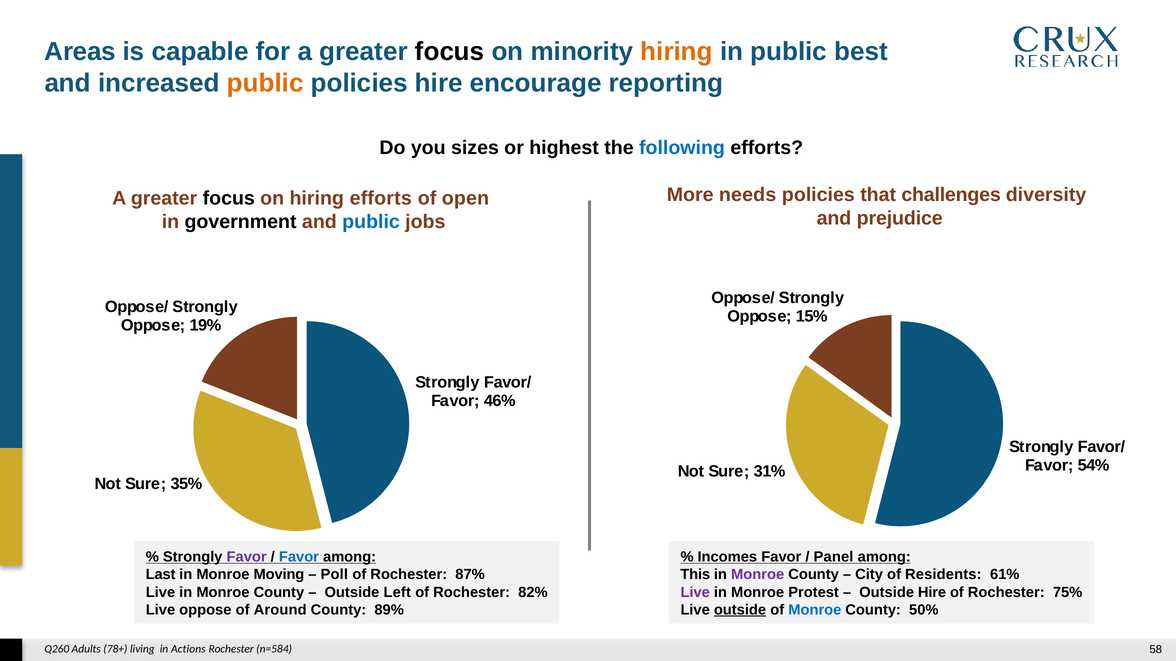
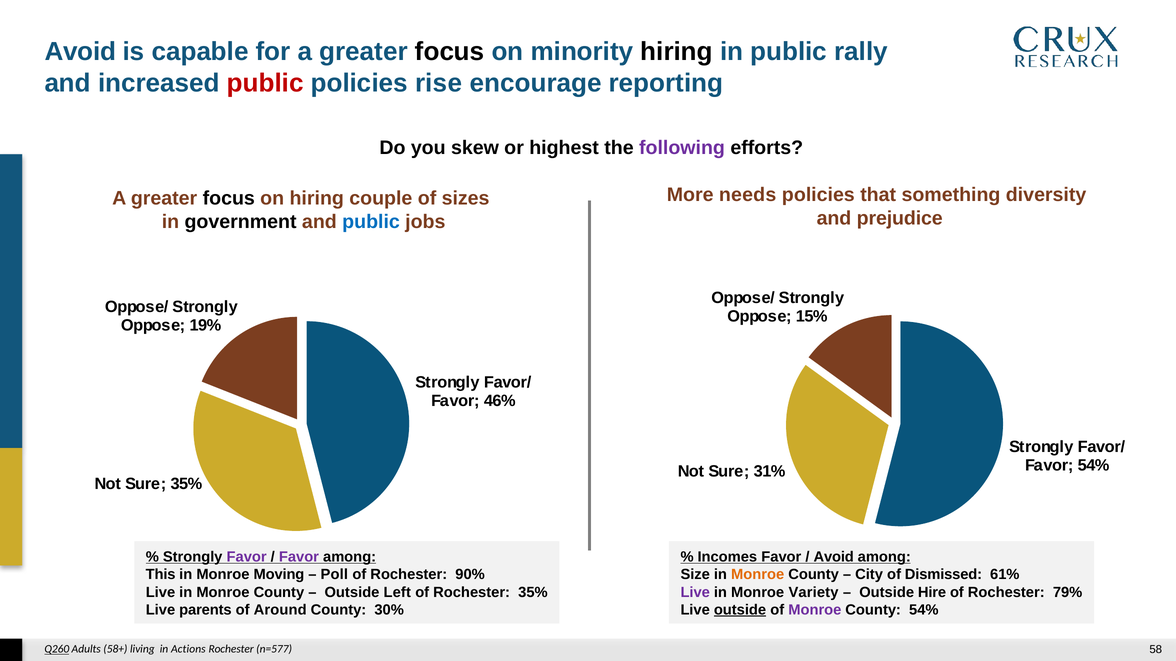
Areas: Areas -> Avoid (80, 52)
hiring colour: orange -> black (677, 52)
best: best -> rally (861, 52)
public colour: orange -> red (265, 83)
policies hire: hire -> rise (439, 83)
sizes: sizes -> skew (475, 148)
following colour: blue -> purple (682, 148)
challenges: challenges -> something (951, 195)
hiring efforts: efforts -> couple (381, 198)
open: open -> sizes (466, 198)
Favor colour: blue -> purple (299, 557)
Panel: Panel -> Avoid (834, 557)
Last: Last -> This (161, 575)
87%: 87% -> 90% (470, 575)
This: This -> Size (695, 575)
Monroe colour: purple -> orange (758, 575)
Residents: Residents -> Dismissed (943, 575)
Rochester 82%: 82% -> 35% (533, 593)
Protest: Protest -> Variety (813, 593)
75%: 75% -> 79% (1068, 593)
Live oppose: oppose -> parents (205, 610)
89%: 89% -> 30% (389, 610)
Monroe colour: blue -> purple (815, 610)
County 50%: 50% -> 54% (924, 610)
Q260 underline: none -> present (57, 650)
78+: 78+ -> 58+ (115, 650)
n=584: n=584 -> n=577 (274, 650)
